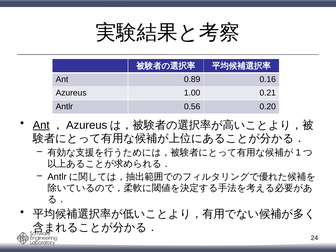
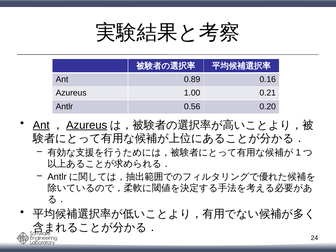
Azureus underline: none -> present (87, 125)
